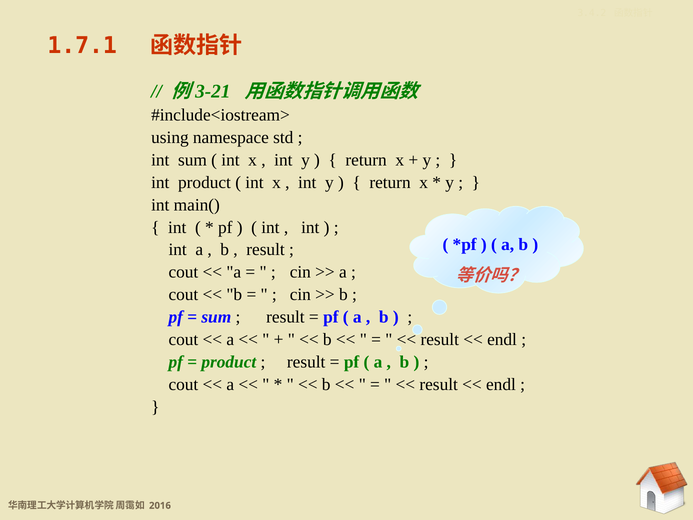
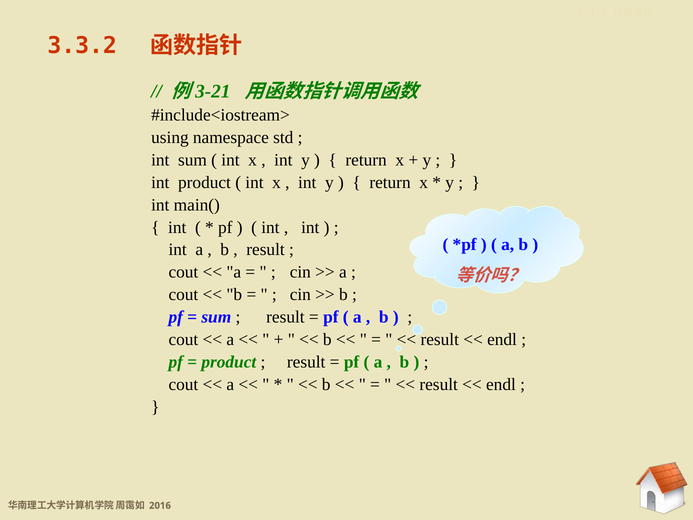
1.7.1: 1.7.1 -> 3.3.2 (82, 45)
